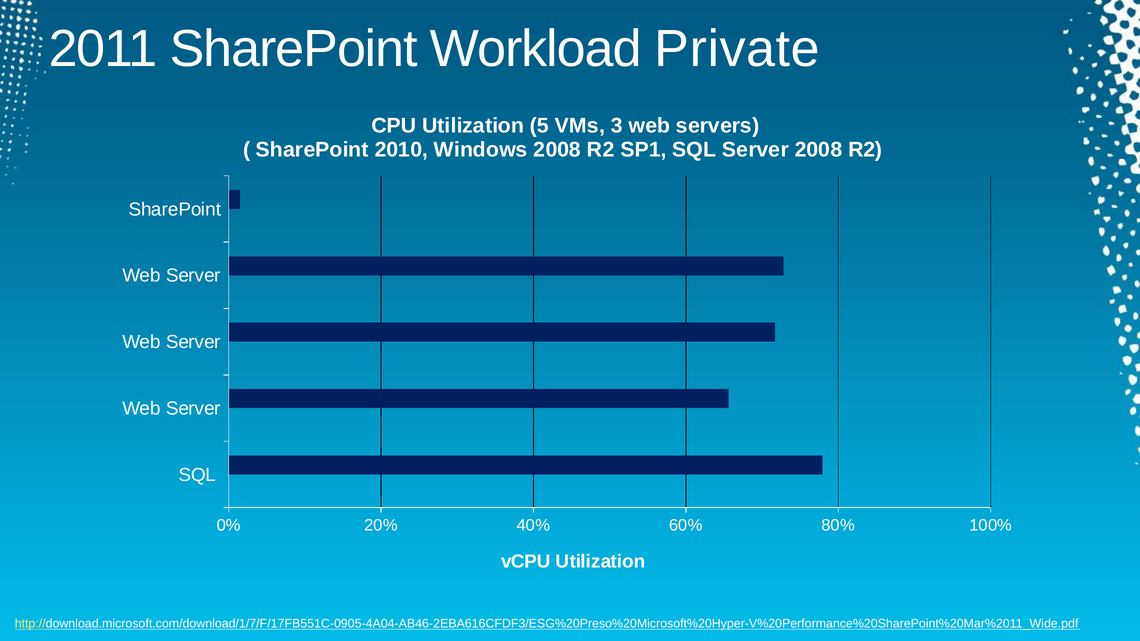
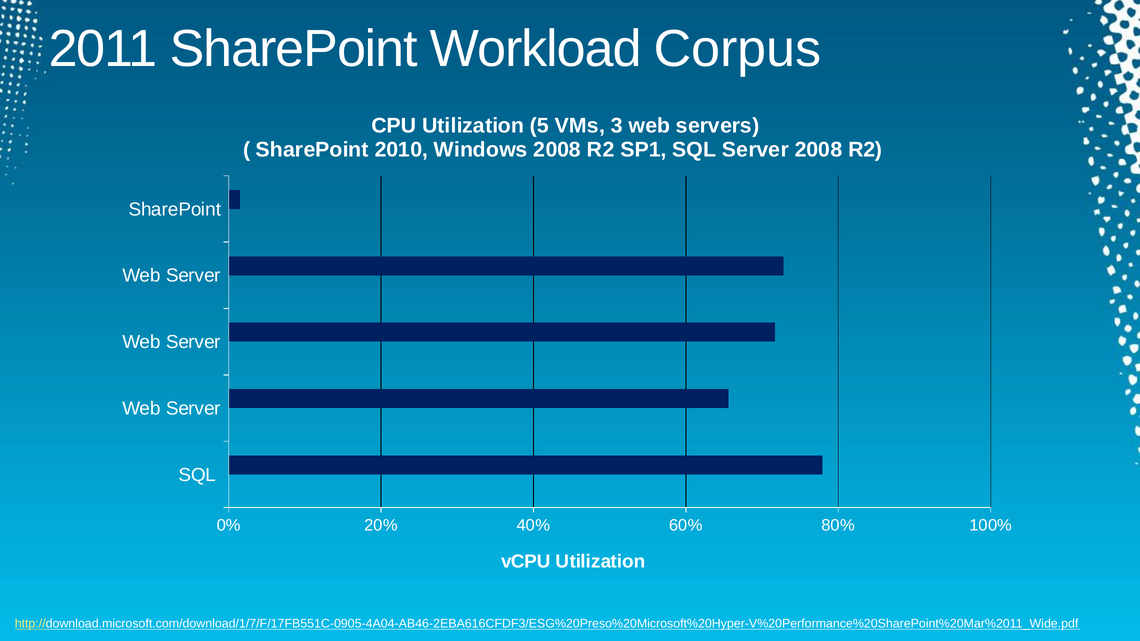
Private: Private -> Corpus (738, 49)
